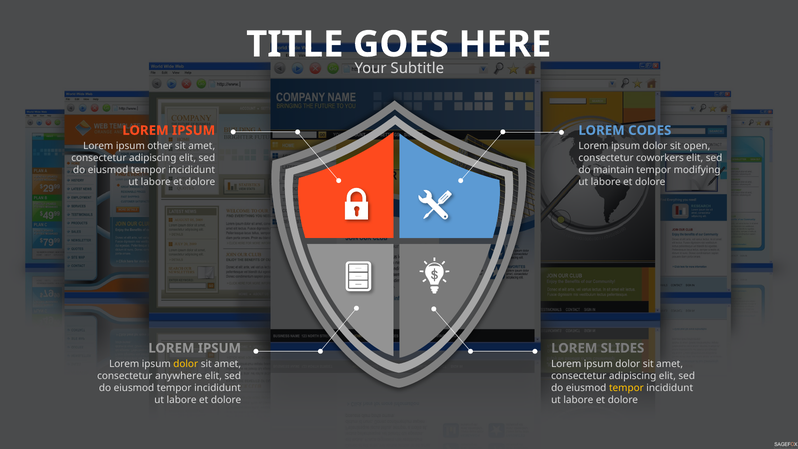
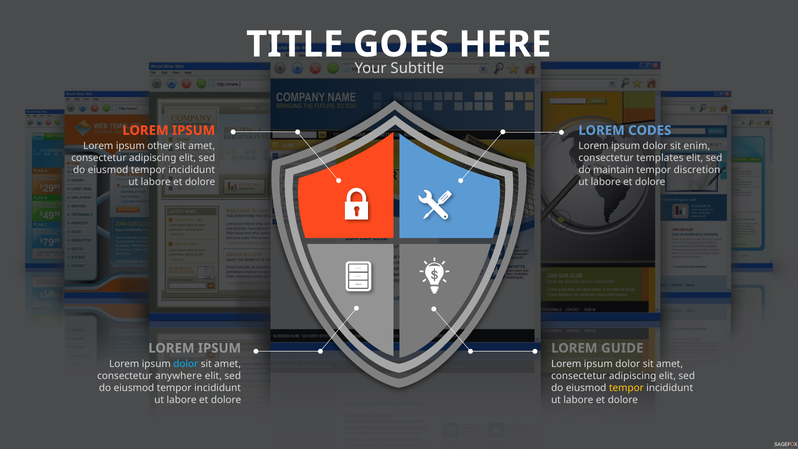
open: open -> enim (697, 146)
coworkers: coworkers -> templates (660, 158)
modifying: modifying -> discretion (697, 170)
SLIDES: SLIDES -> GUIDE (622, 348)
dolor colour: yellow -> light blue (186, 364)
